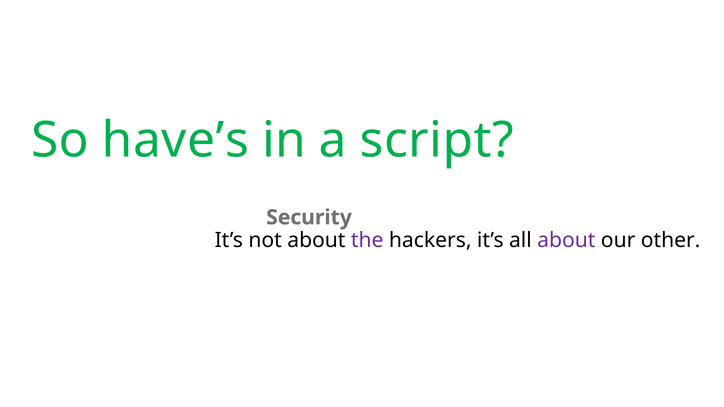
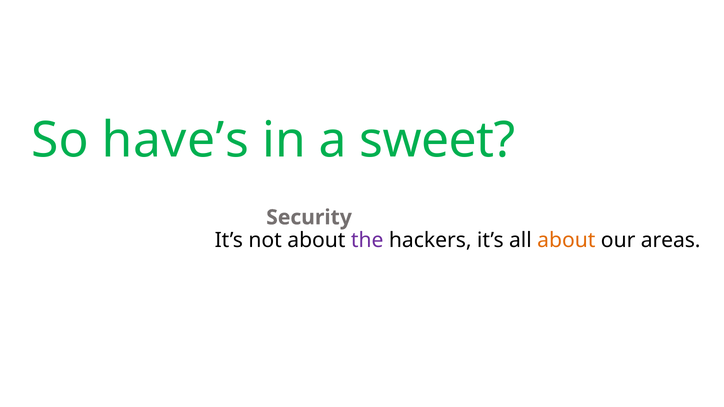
script: script -> sweet (437, 140)
about colour: purple -> orange (566, 240)
other: other -> areas (671, 240)
